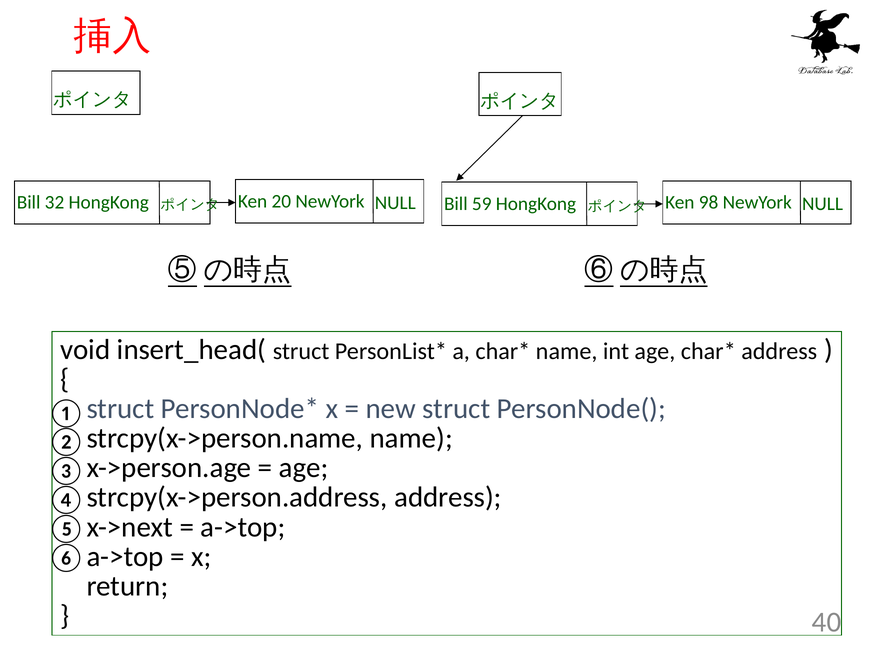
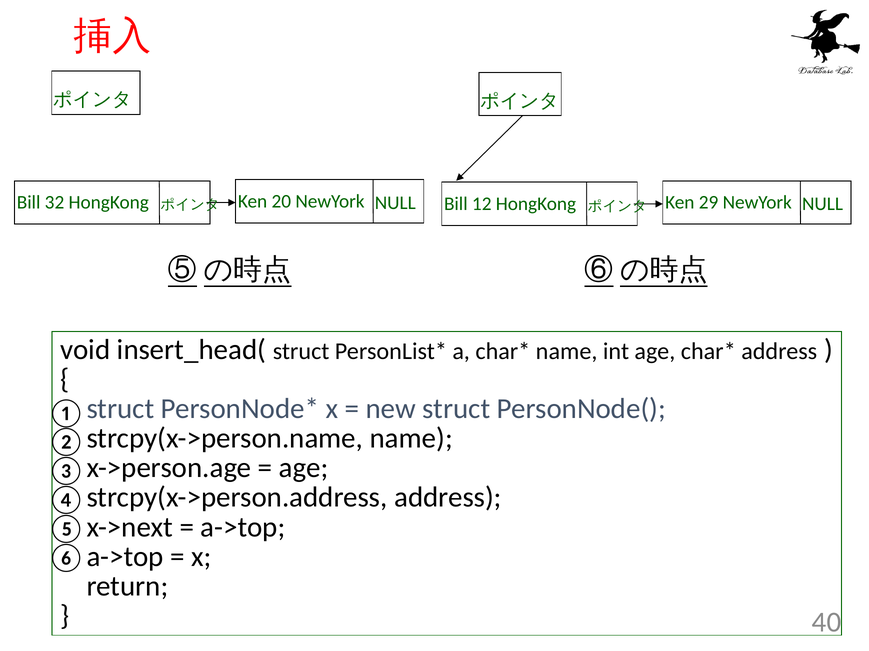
59: 59 -> 12 (482, 204)
98: 98 -> 29 (709, 203)
